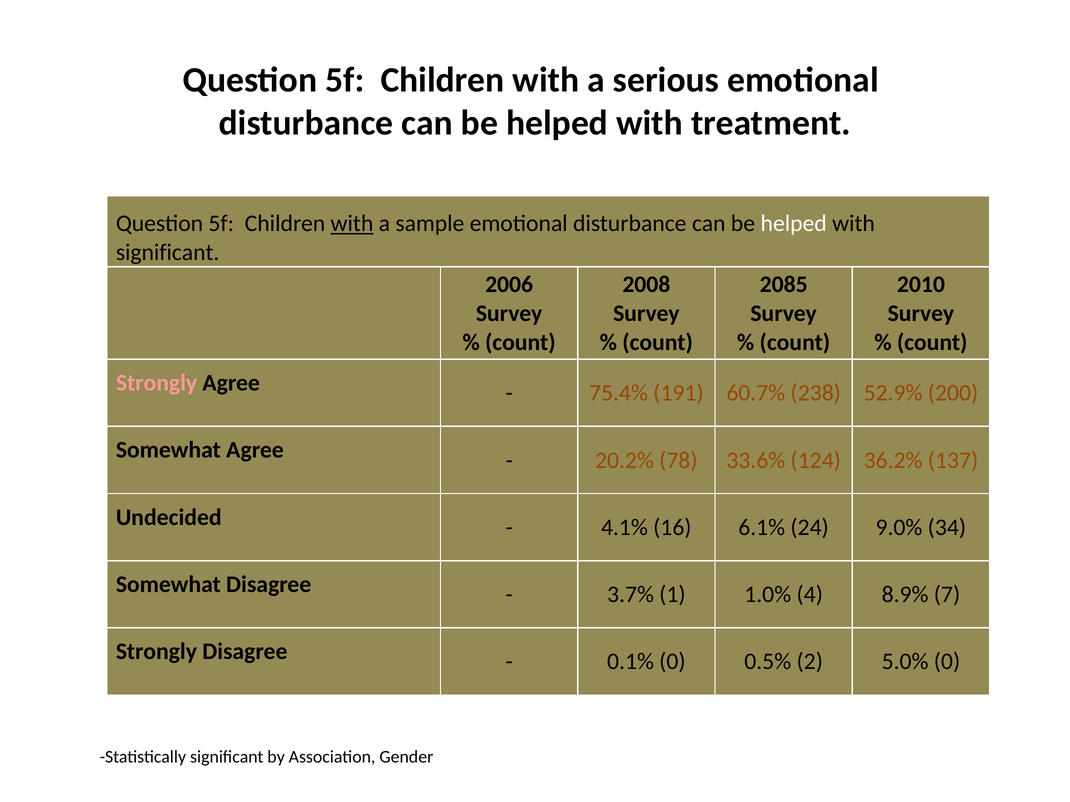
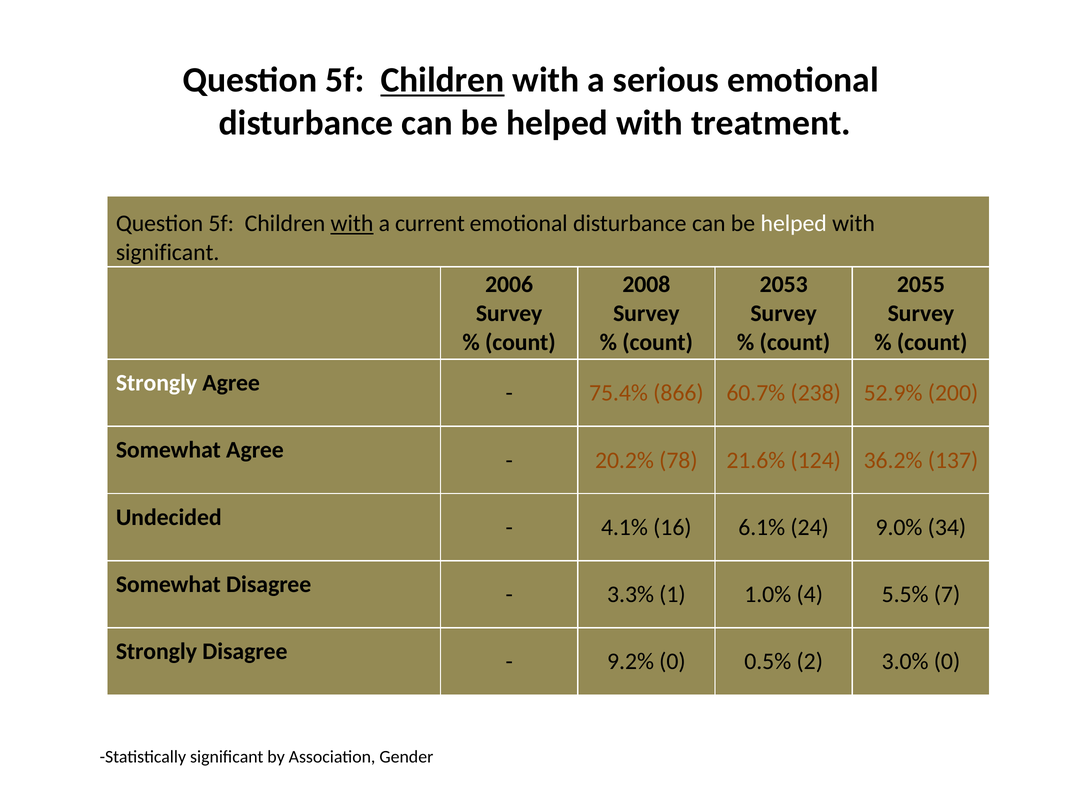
Children underline: none -> present (442, 80)
sample: sample -> current (430, 224)
2085: 2085 -> 2053 (784, 284)
2010: 2010 -> 2055 (921, 284)
Strongly colour: pink -> white (157, 383)
191: 191 -> 866 (678, 393)
33.6%: 33.6% -> 21.6% (756, 460)
3.7%: 3.7% -> 3.3% (631, 595)
8.9%: 8.9% -> 5.5% (905, 595)
0.1%: 0.1% -> 9.2% (631, 662)
5.0%: 5.0% -> 3.0% (905, 662)
